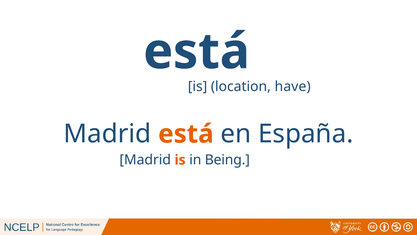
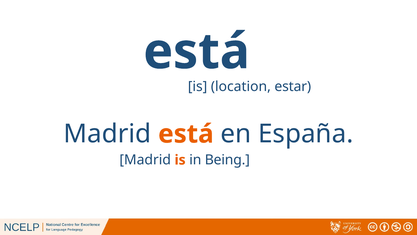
have: have -> estar (293, 86)
